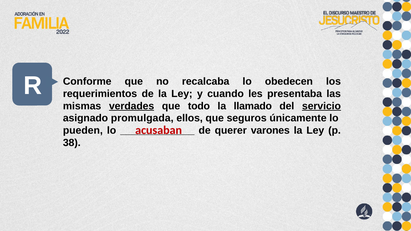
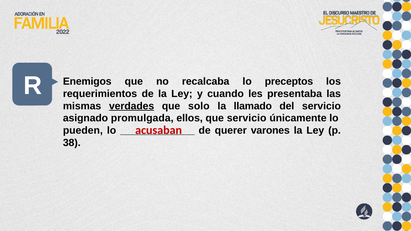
Conforme: Conforme -> Enemigos (87, 81)
obedecen: obedecen -> preceptos (289, 81)
todo: todo -> solo (199, 106)
servicio underline: present -> none (321, 106)
que seguros: seguros -> servicio (247, 118)
